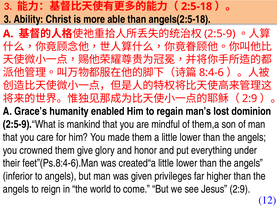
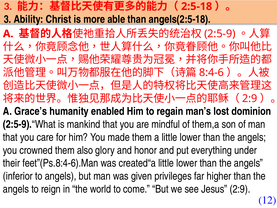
give: give -> also (85, 150)
